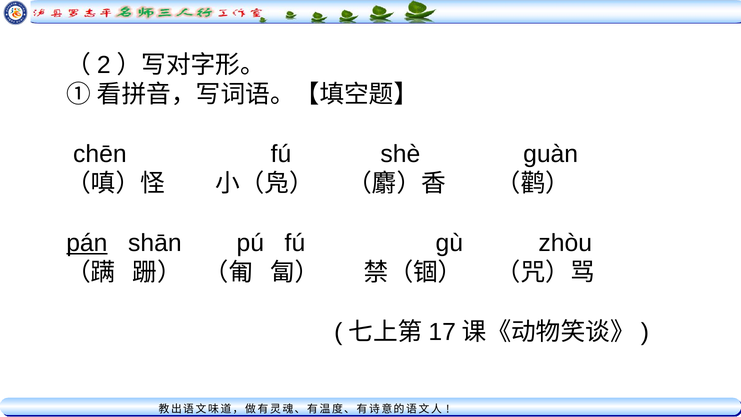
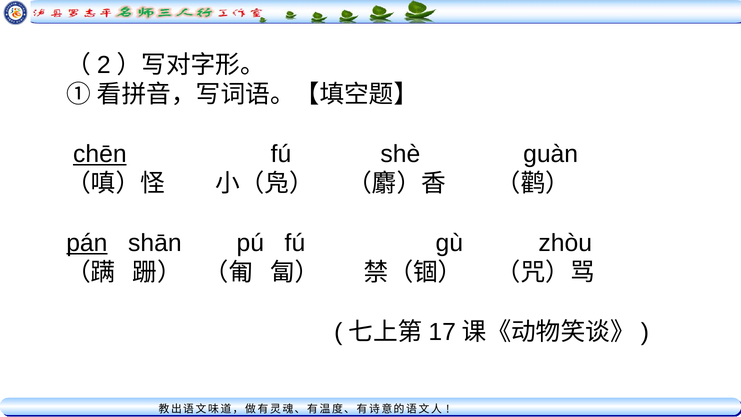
chēn underline: none -> present (100, 154)
